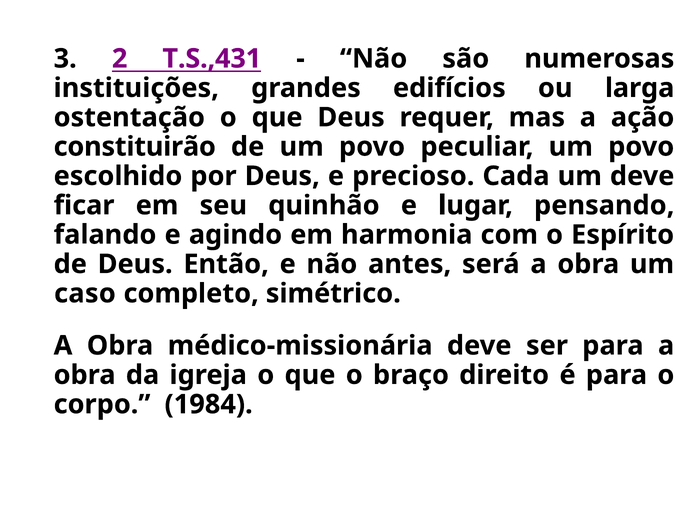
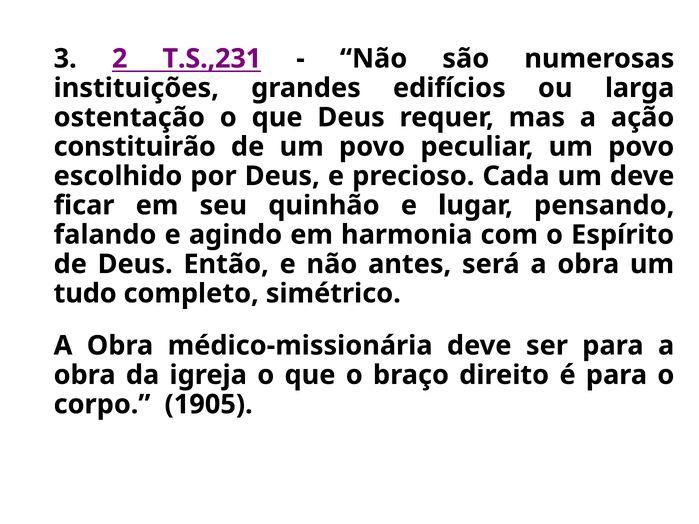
T.S.,431: T.S.,431 -> T.S.,231 (212, 59)
caso: caso -> tudo (85, 294)
1984: 1984 -> 1905 (209, 405)
